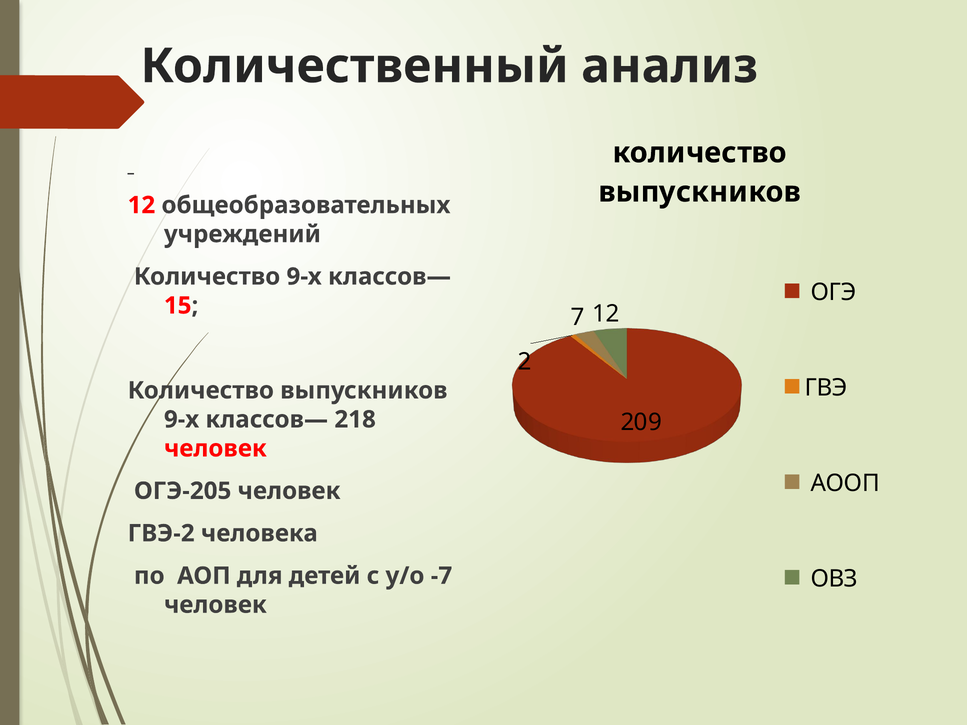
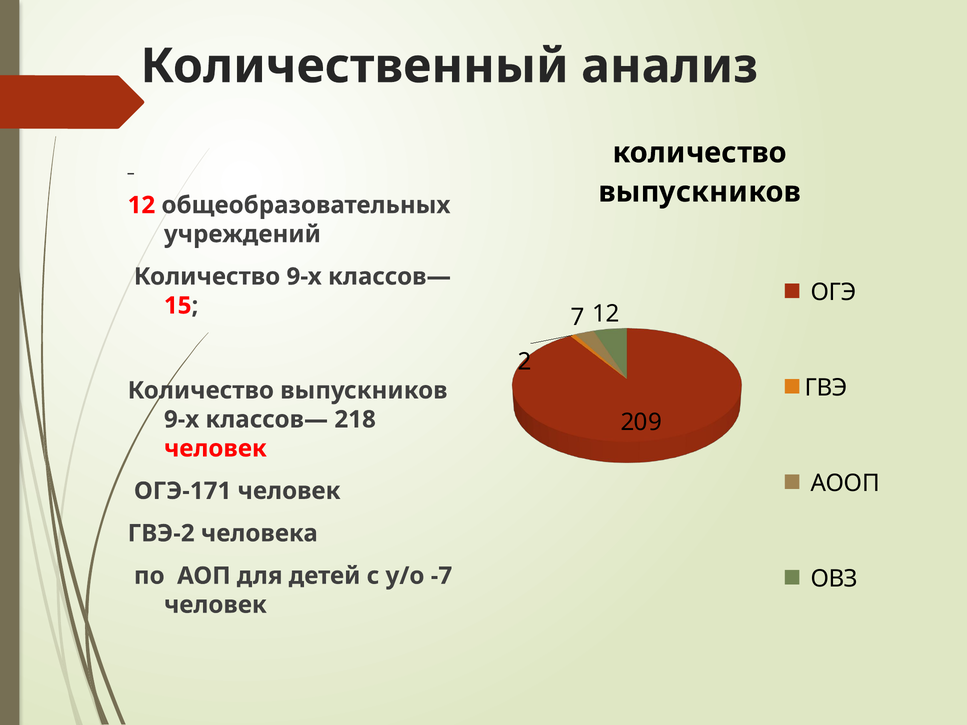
ОГЭ-205: ОГЭ-205 -> ОГЭ-171 (183, 491)
